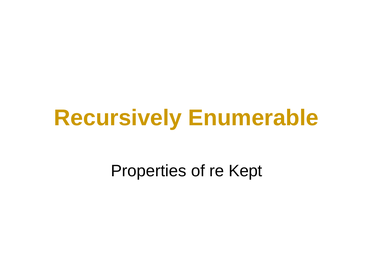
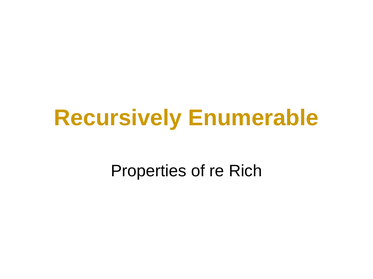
Kept: Kept -> Rich (245, 171)
